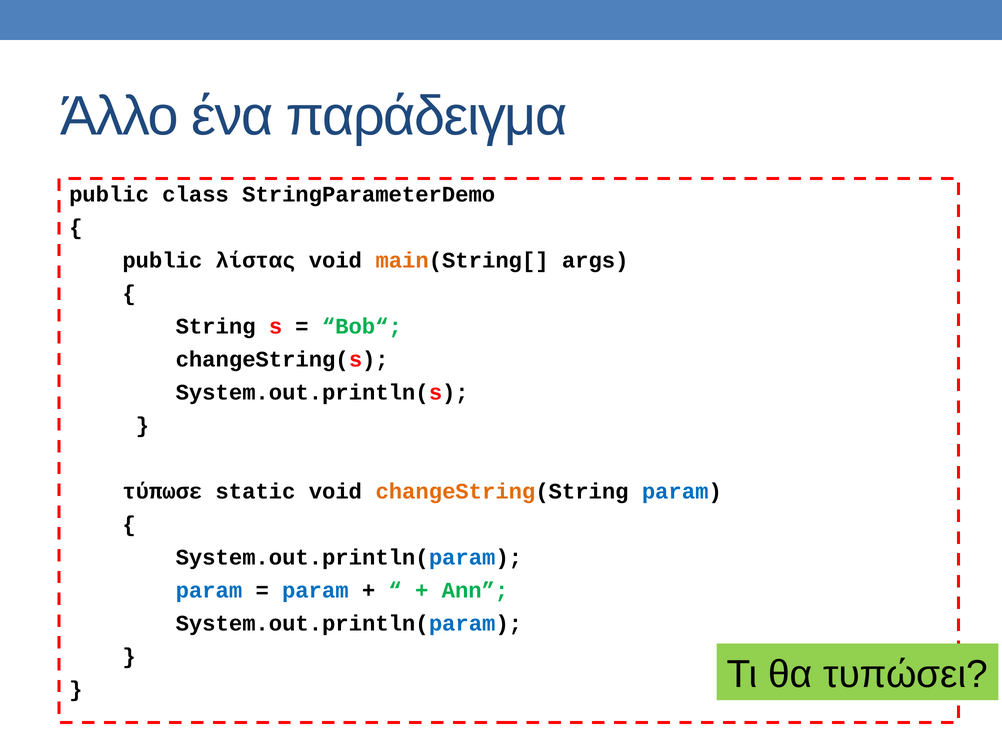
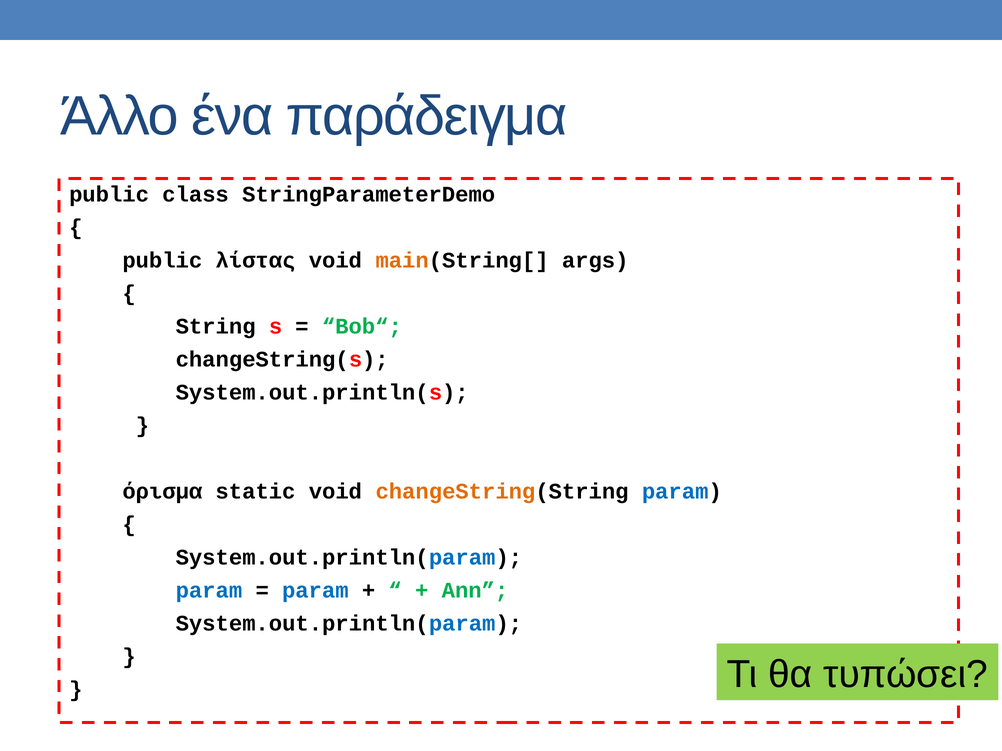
τύπωσε: τύπωσε -> όρισμα (162, 492)
